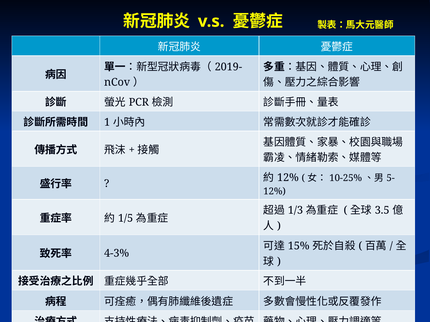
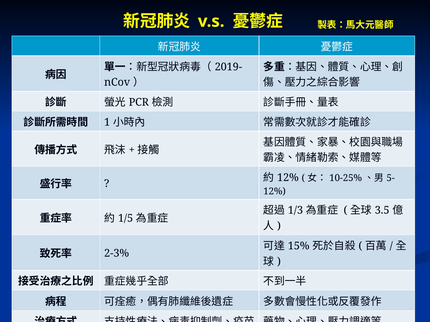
4-3%: 4-3% -> 2-3% (117, 254)
